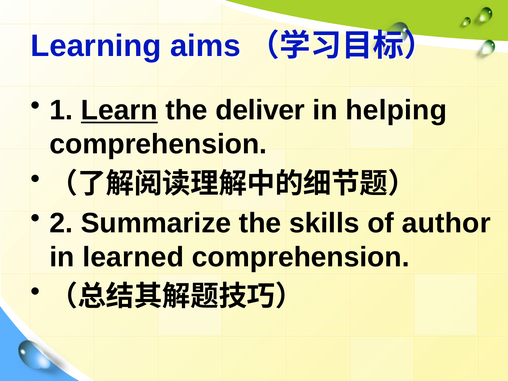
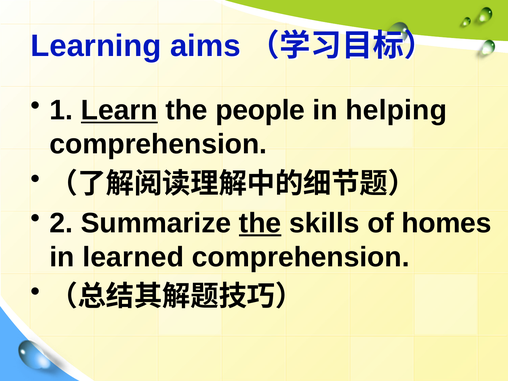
deliver: deliver -> people (260, 110)
the underline: none -> present (260, 223)
author: author -> homes (447, 223)
